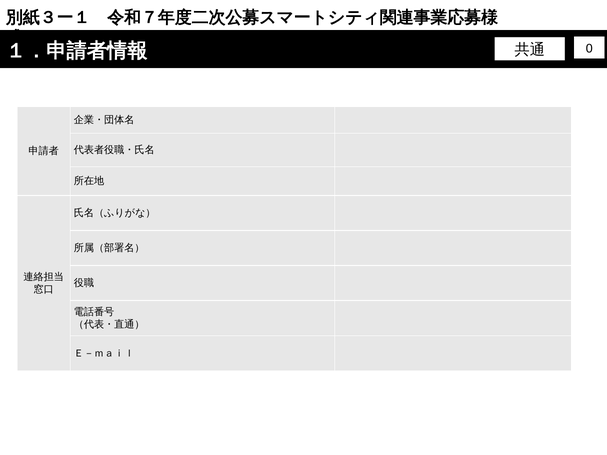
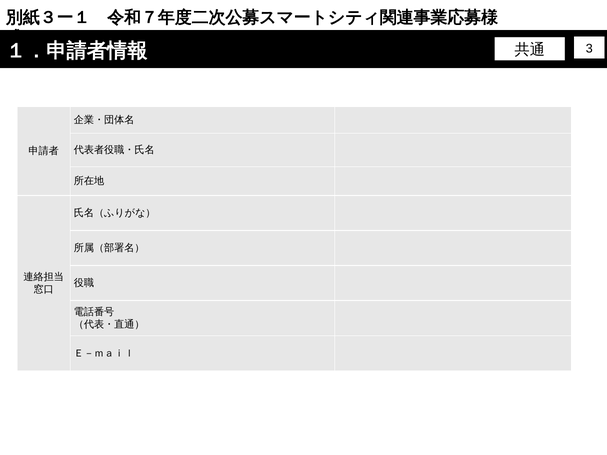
0: 0 -> 3 (589, 49)
